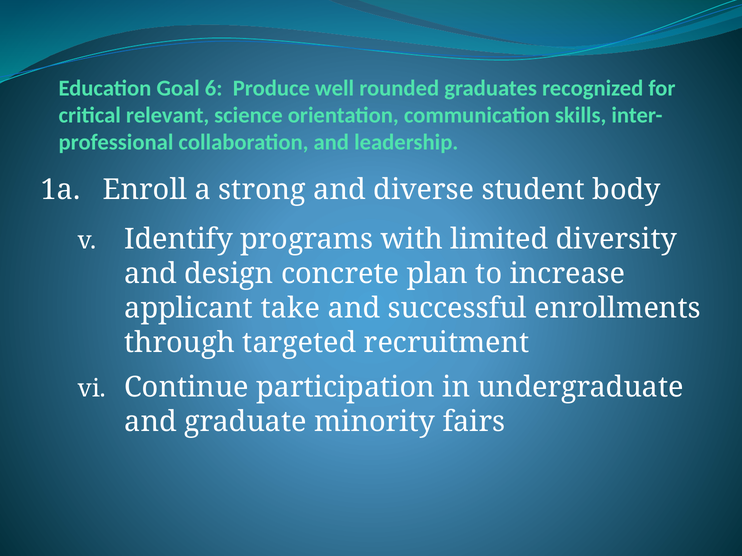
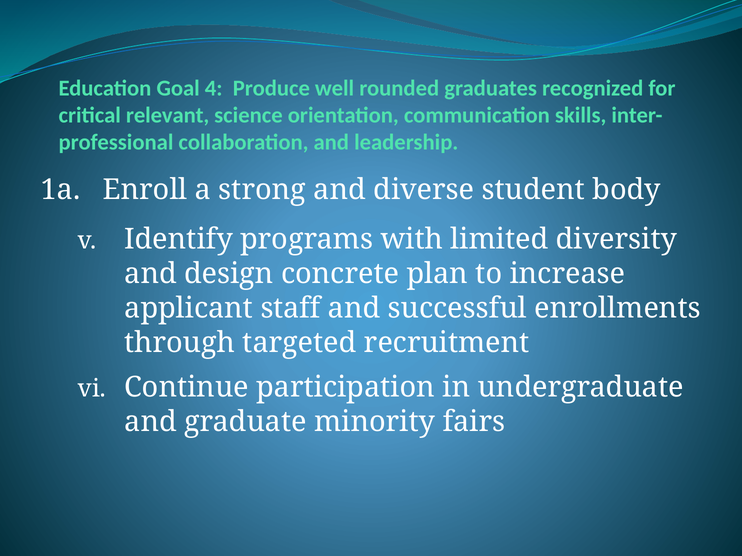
6: 6 -> 4 (214, 88)
take: take -> staff (291, 308)
